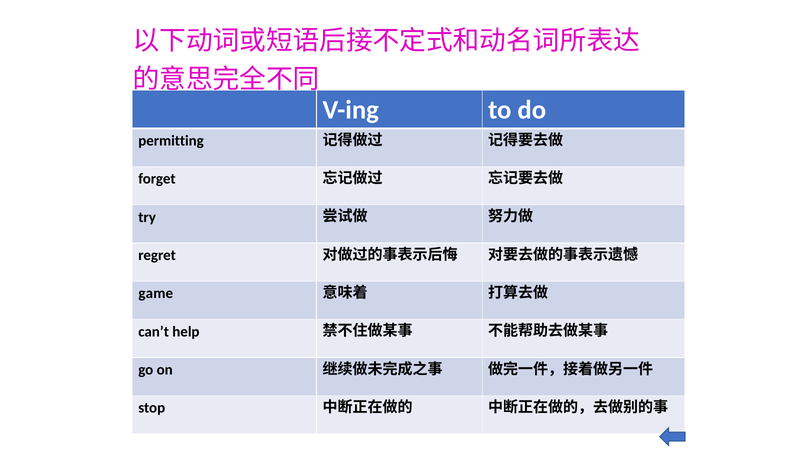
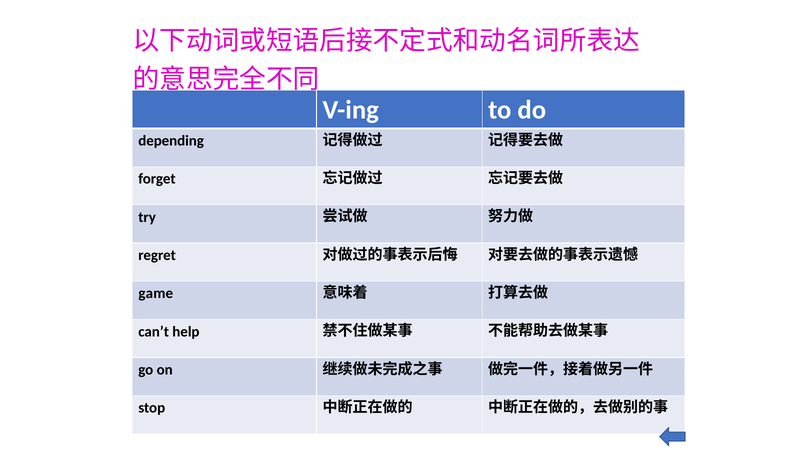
permitting: permitting -> depending (171, 141)
